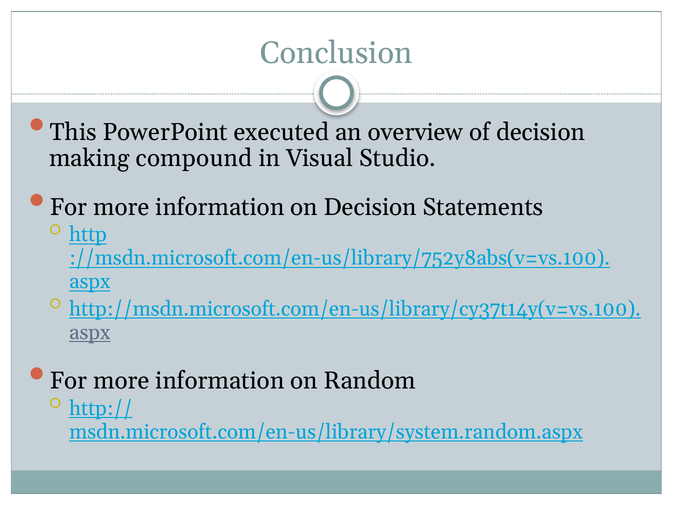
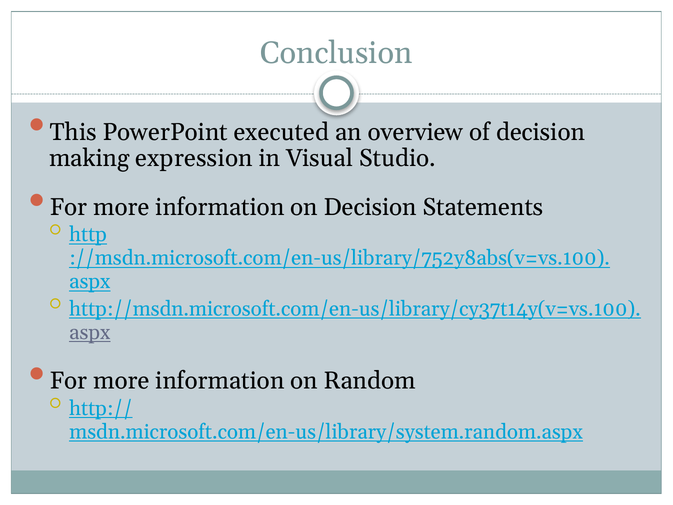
compound: compound -> expression (194, 158)
